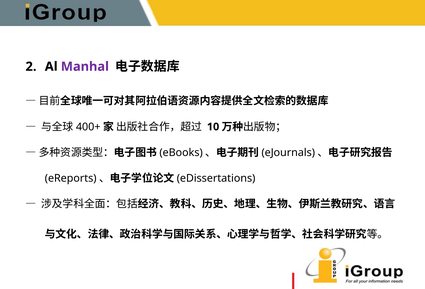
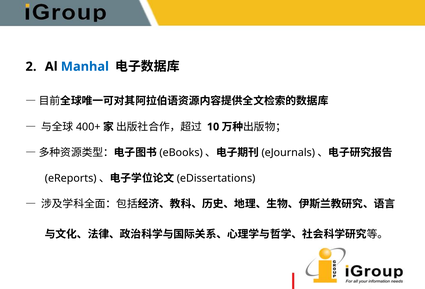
Manhal colour: purple -> blue (85, 67)
